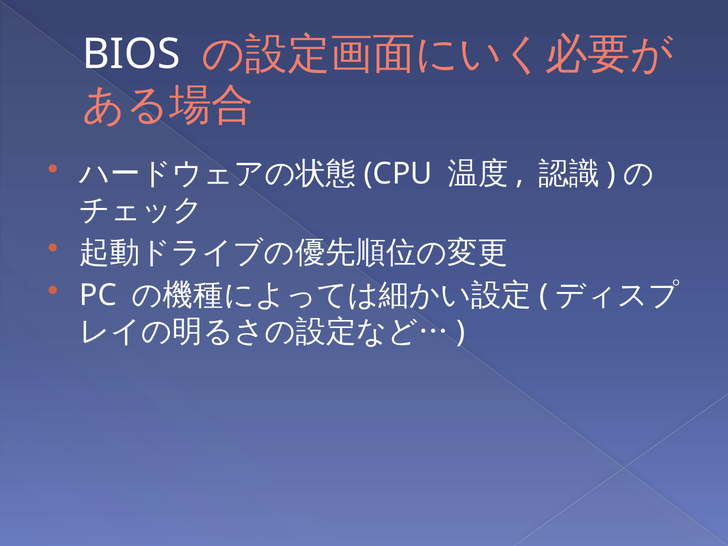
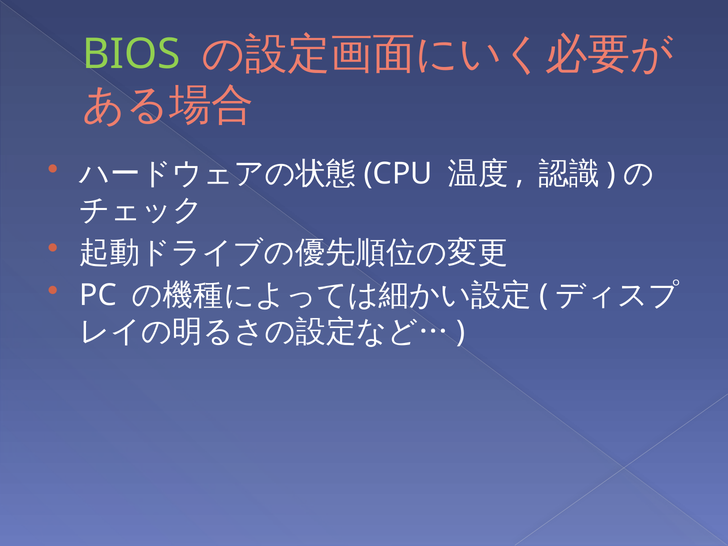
BIOS colour: white -> light green (131, 54)
